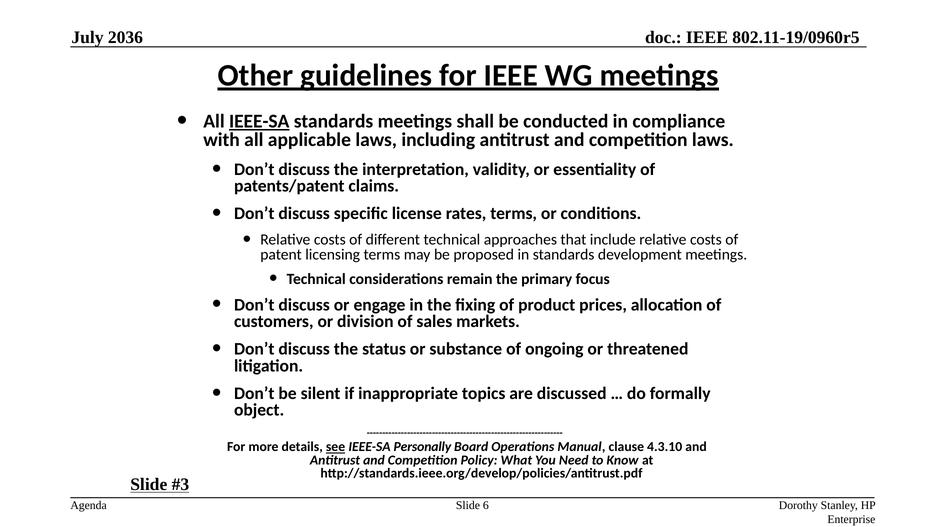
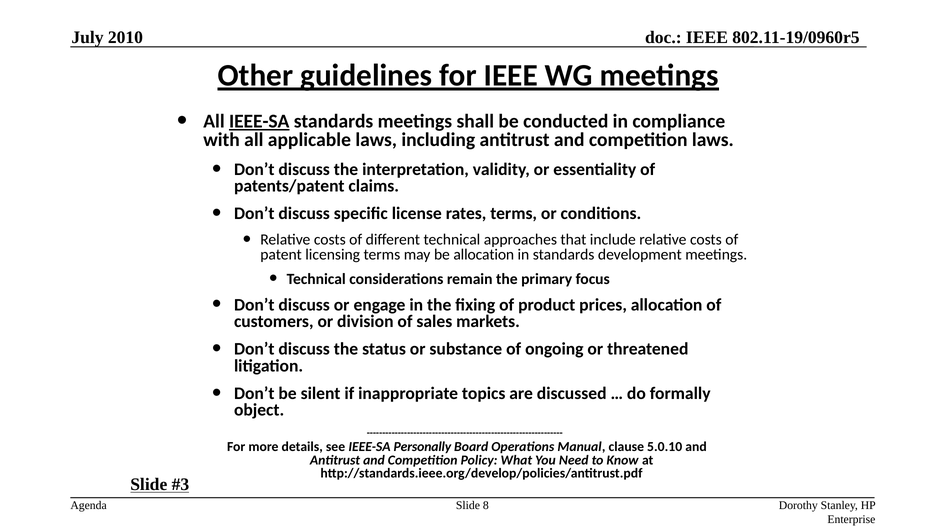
2036: 2036 -> 2010 (125, 38)
be proposed: proposed -> allocation (484, 255)
see underline: present -> none (336, 447)
4.3.10: 4.3.10 -> 5.0.10 (665, 447)
6: 6 -> 8 (486, 505)
